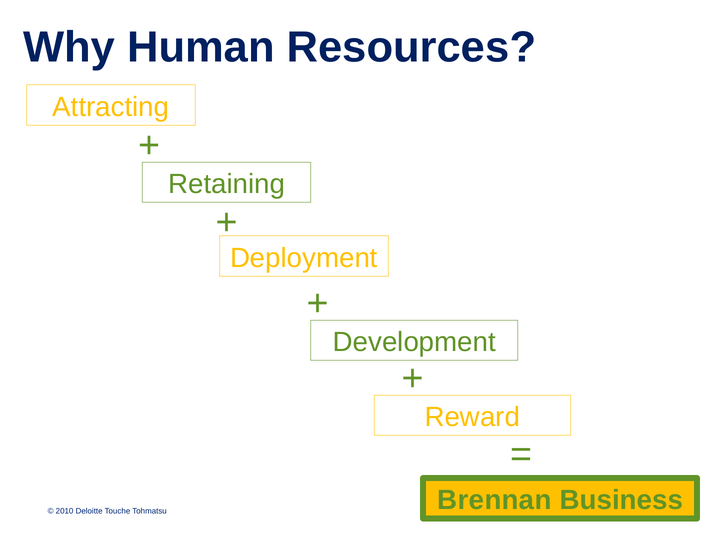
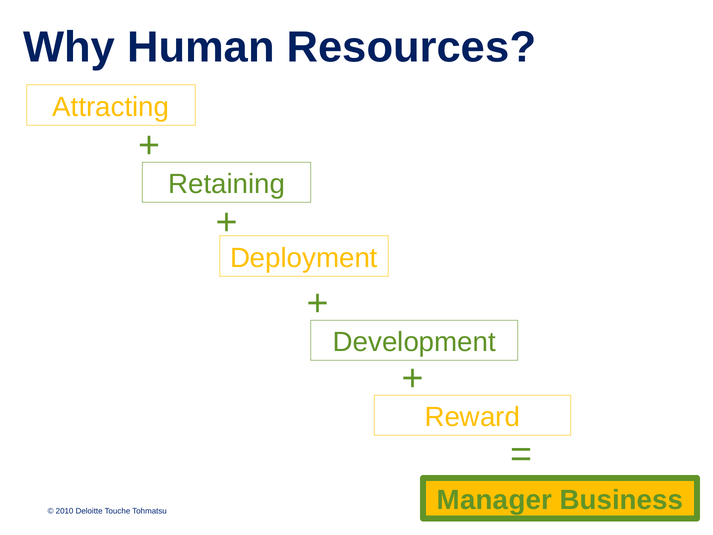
Brennan: Brennan -> Manager (495, 500)
